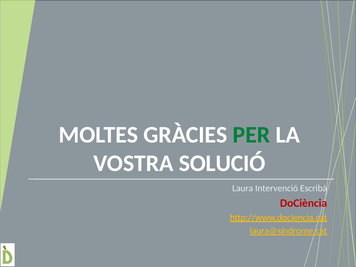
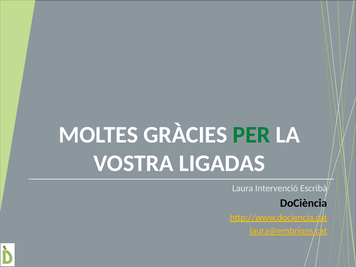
SOLUCIÓ: SOLUCIÓ -> LIGADAS (222, 163)
DoCiència colour: red -> black (304, 203)
laura@síndrome.cat: laura@síndrome.cat -> laura@embrions.cat (288, 231)
